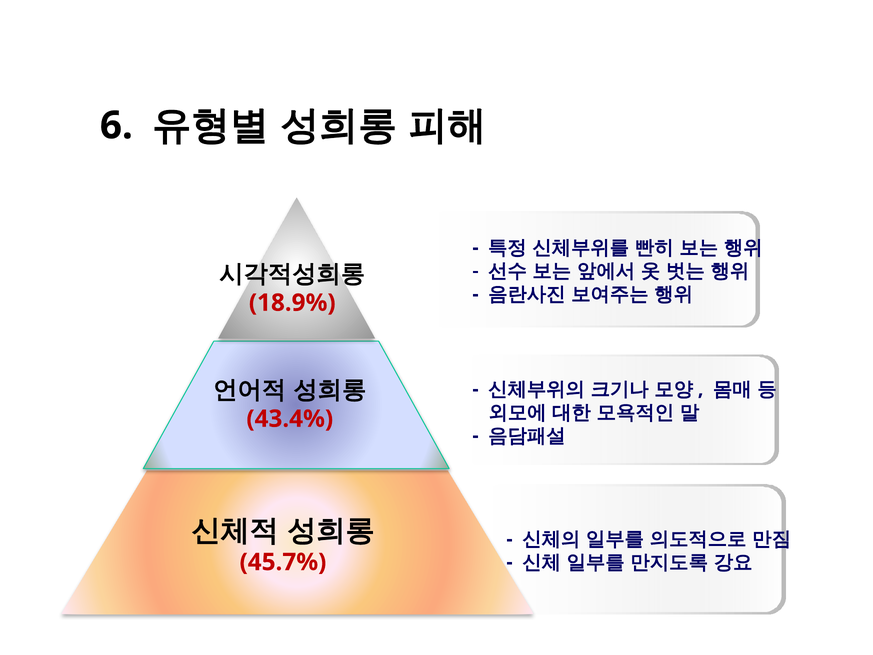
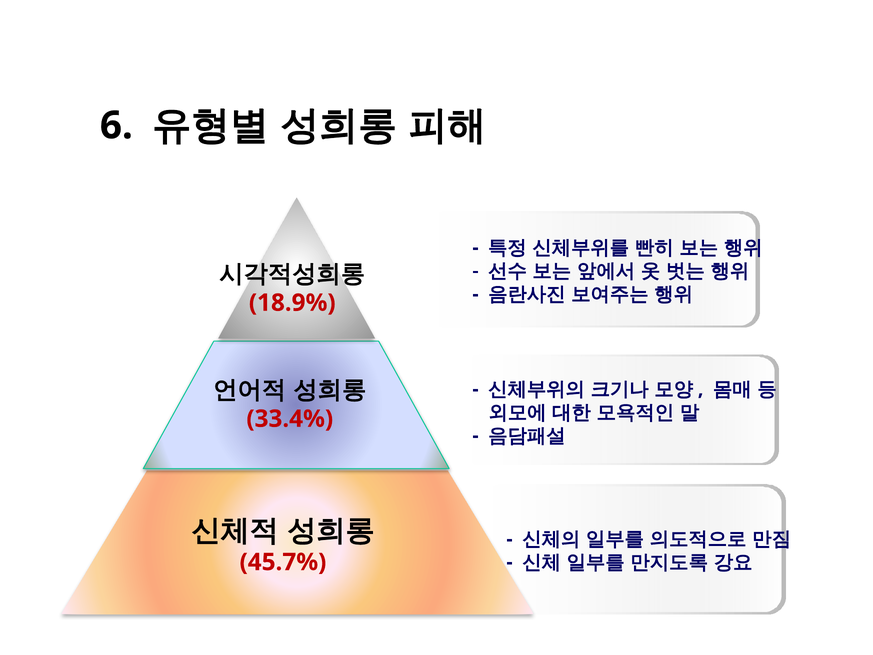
43.4%: 43.4% -> 33.4% (290, 419)
